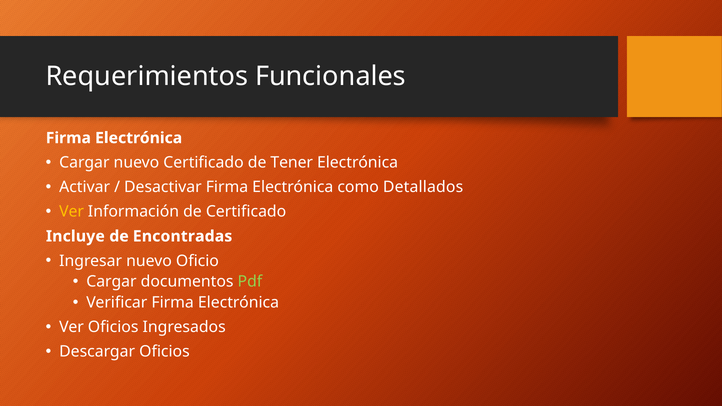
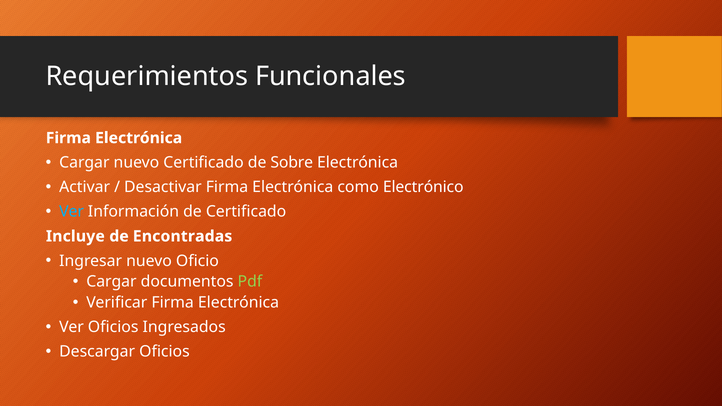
Tener: Tener -> Sobre (292, 163)
Detallados: Detallados -> Electrónico (423, 187)
Ver colour: yellow -> light blue (72, 212)
